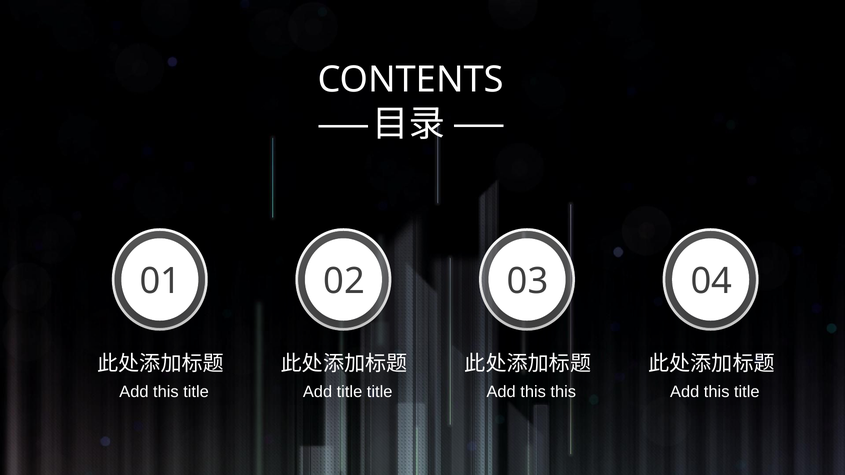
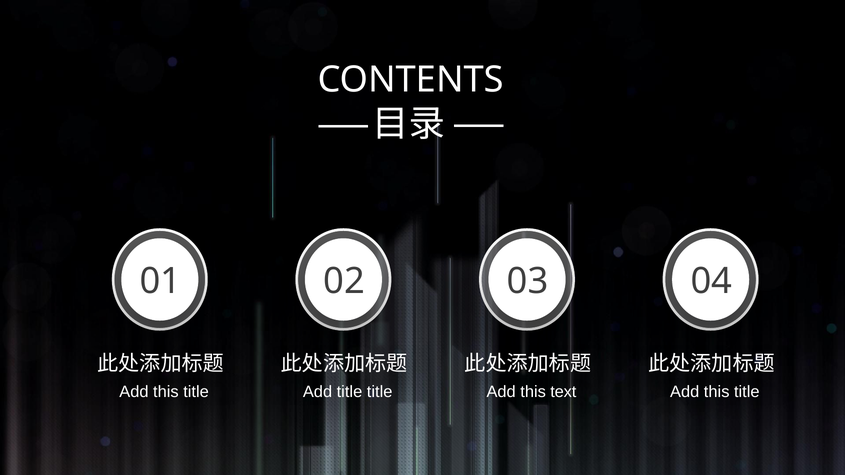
this this: this -> text (563, 392)
